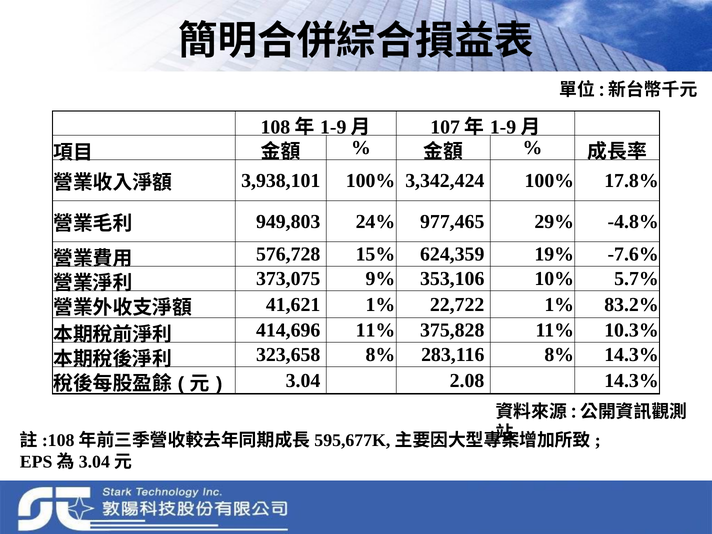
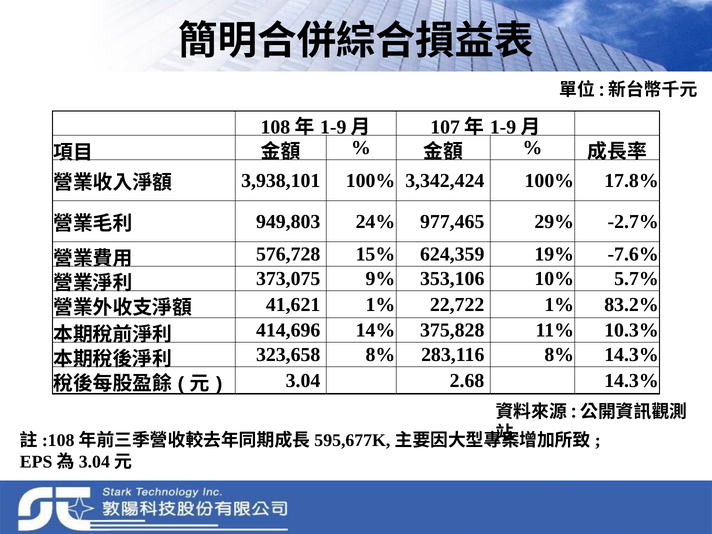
-4.8%: -4.8% -> -2.7% (633, 222)
414,696 11%: 11% -> 14% (375, 330)
2.08: 2.08 -> 2.68 (467, 381)
